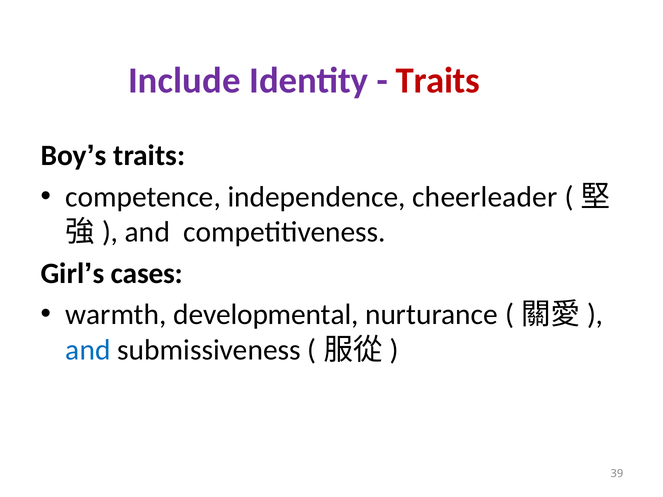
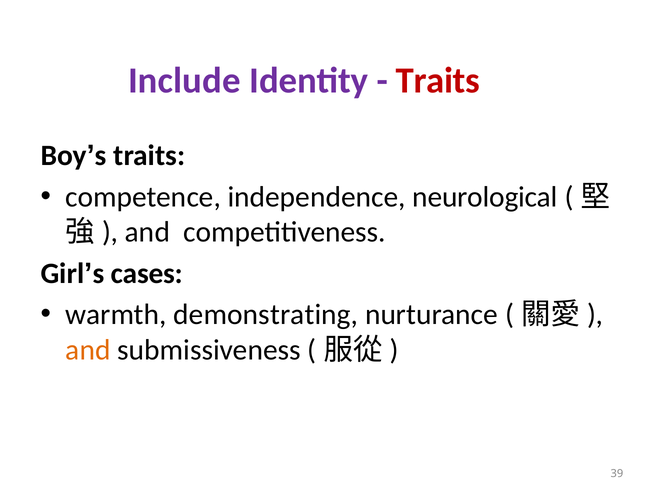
cheerleader: cheerleader -> neurological (485, 197)
developmental: developmental -> demonstrating (266, 315)
and colour: blue -> orange (88, 350)
